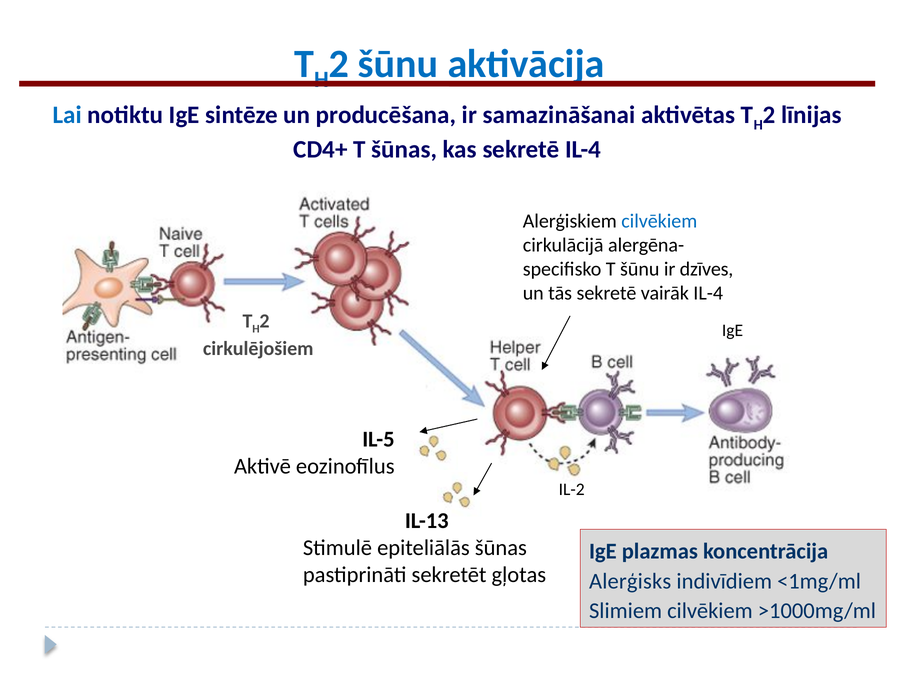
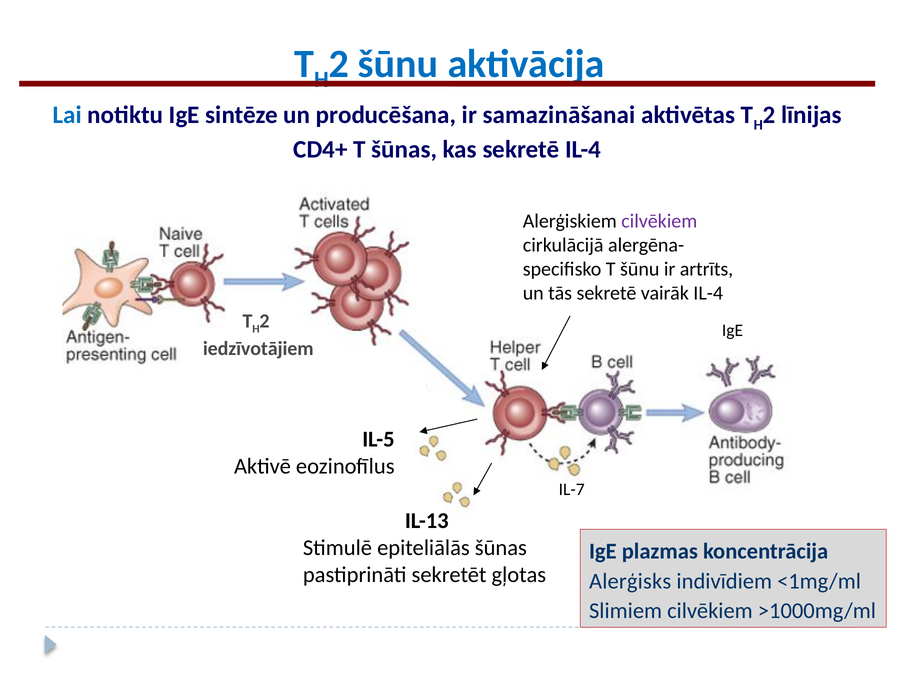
cilvēkiem colour: blue -> purple (659, 221)
dzīves: dzīves -> artrīts (706, 269)
cirkulējošiem: cirkulējošiem -> iedzīvotājiem (258, 348)
IL-2: IL-2 -> IL-7 (572, 489)
